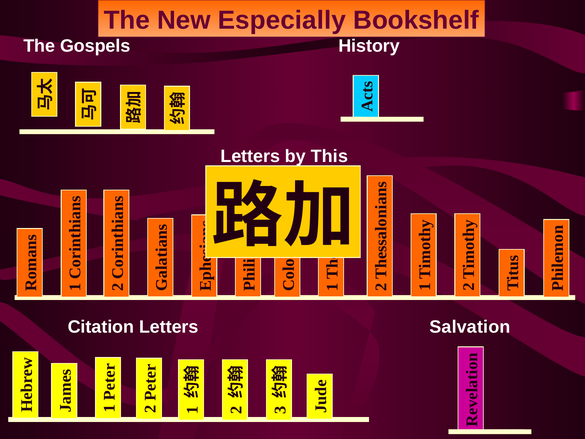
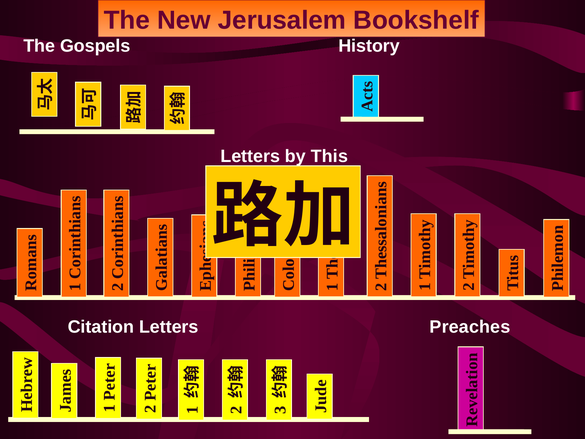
Especially: Especially -> Jerusalem (282, 20)
Salvation: Salvation -> Preaches (470, 327)
